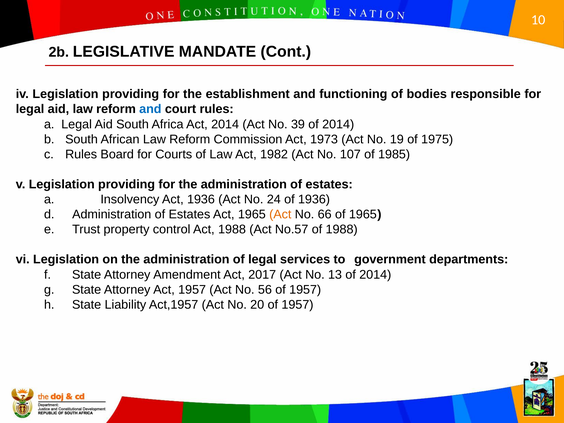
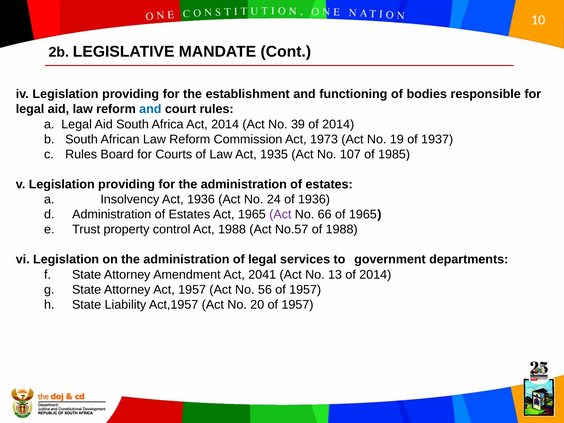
1975: 1975 -> 1937 (437, 139)
1982: 1982 -> 1935 (274, 154)
Act colour: orange -> purple (280, 214)
2017: 2017 -> 2041 (262, 275)
